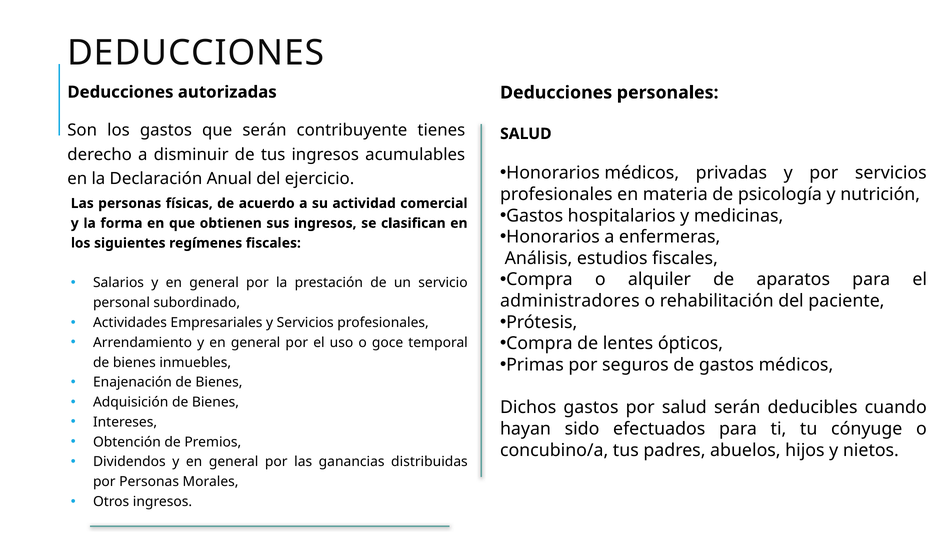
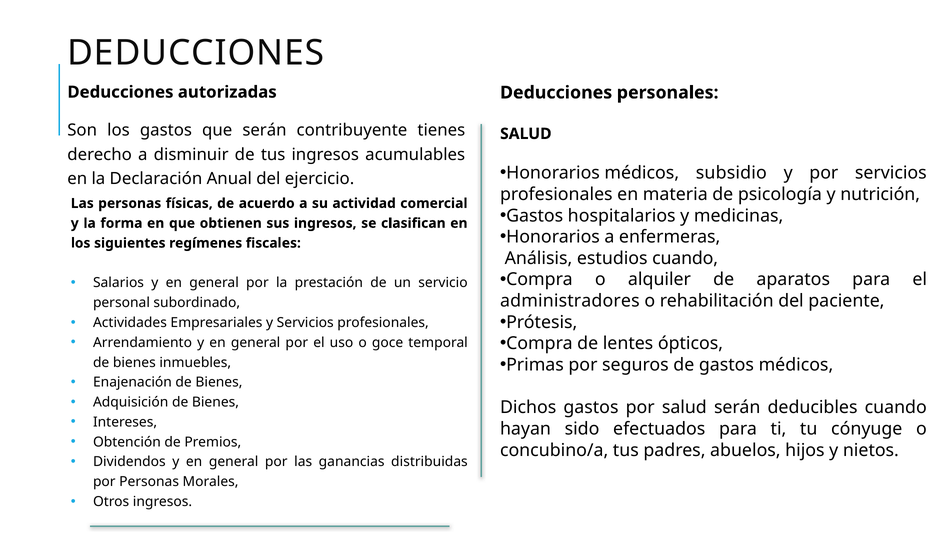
privadas: privadas -> subsidio (731, 173)
estudios fiscales: fiscales -> cuando (685, 258)
